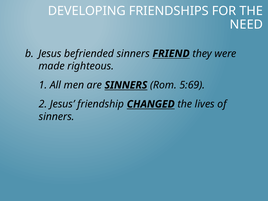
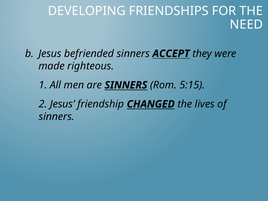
FRIEND: FRIEND -> ACCEPT (171, 54)
5:69: 5:69 -> 5:15 (192, 85)
